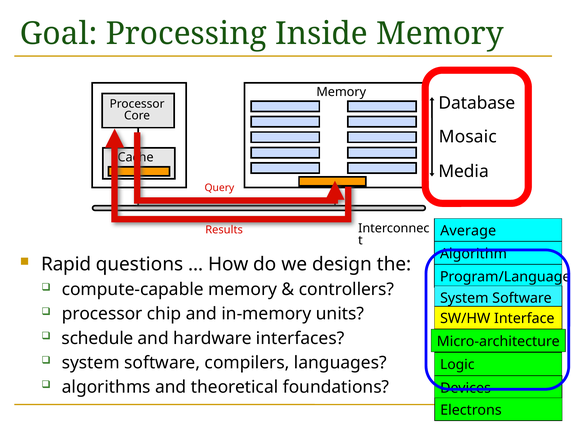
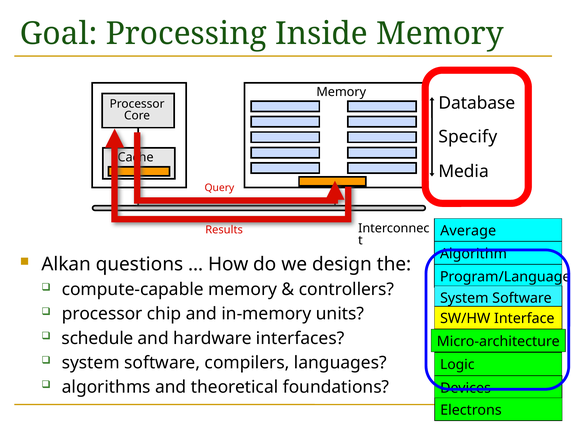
Mosaic: Mosaic -> Specify (468, 137)
Rapid: Rapid -> Alkan (66, 264)
